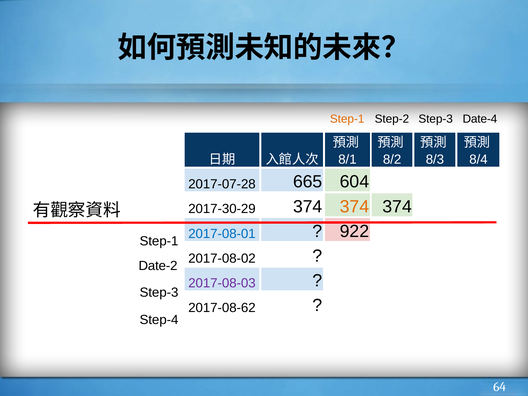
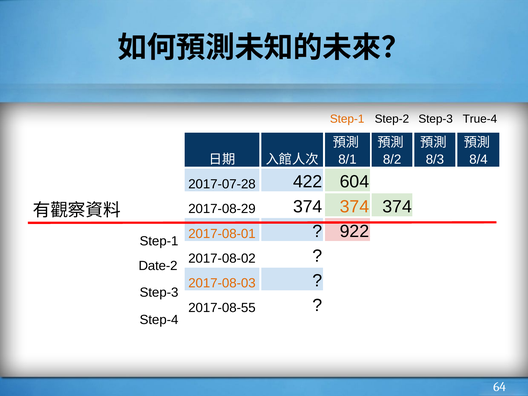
Date-4: Date-4 -> True-4 (480, 119)
665: 665 -> 422 (308, 182)
2017-30-29: 2017-30-29 -> 2017-08-29 (222, 209)
2017-08-01 colour: blue -> orange (222, 234)
2017-08-03 colour: purple -> orange (222, 283)
2017-08-62: 2017-08-62 -> 2017-08-55 (222, 308)
